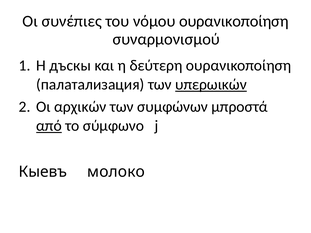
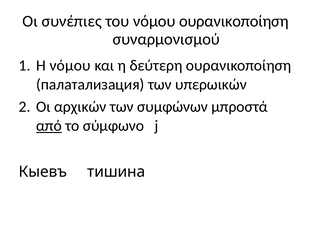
Η дъскы: дъскы -> νόμου (70, 66)
υπερωικών underline: present -> none (211, 85)
молоко: молоко -> тишина (116, 172)
